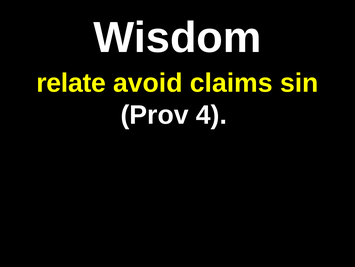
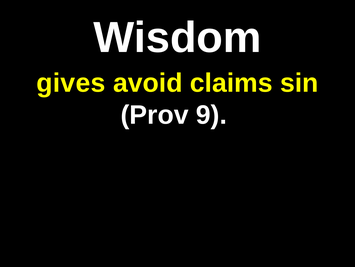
relate: relate -> gives (71, 83)
4: 4 -> 9 (211, 115)
